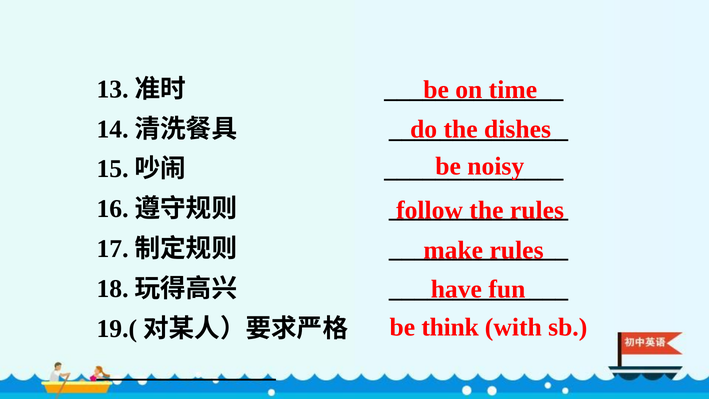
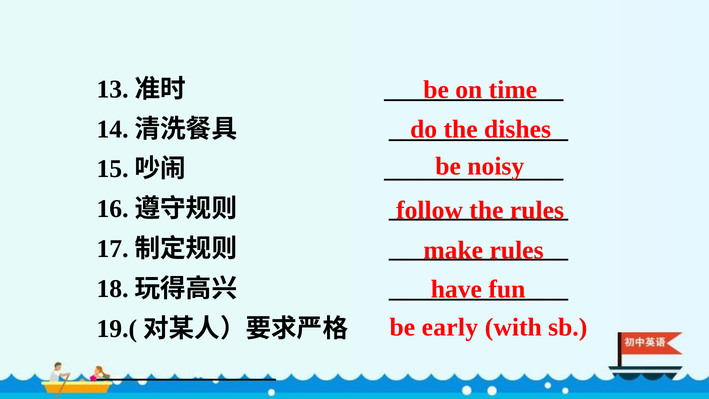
think: think -> early (450, 327)
